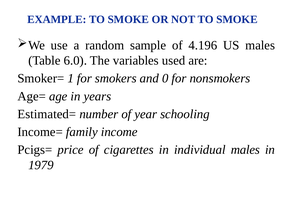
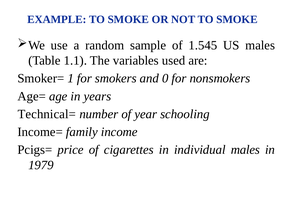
4.196: 4.196 -> 1.545 (203, 45)
6.0: 6.0 -> 1.1 (75, 60)
Estimated=: Estimated= -> Technical= (47, 114)
